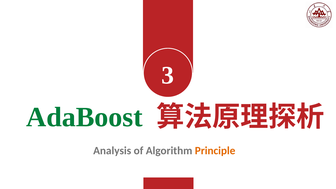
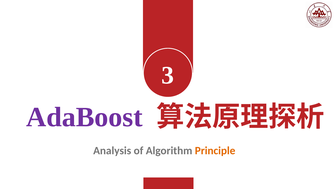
AdaBoost colour: green -> purple (84, 117)
